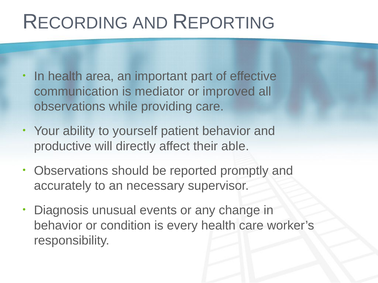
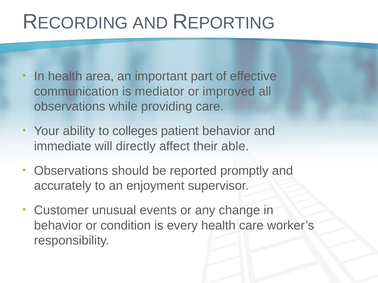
yourself: yourself -> colleges (135, 131)
productive: productive -> immediate (63, 146)
necessary: necessary -> enjoyment (155, 186)
Diagnosis: Diagnosis -> Customer (61, 211)
